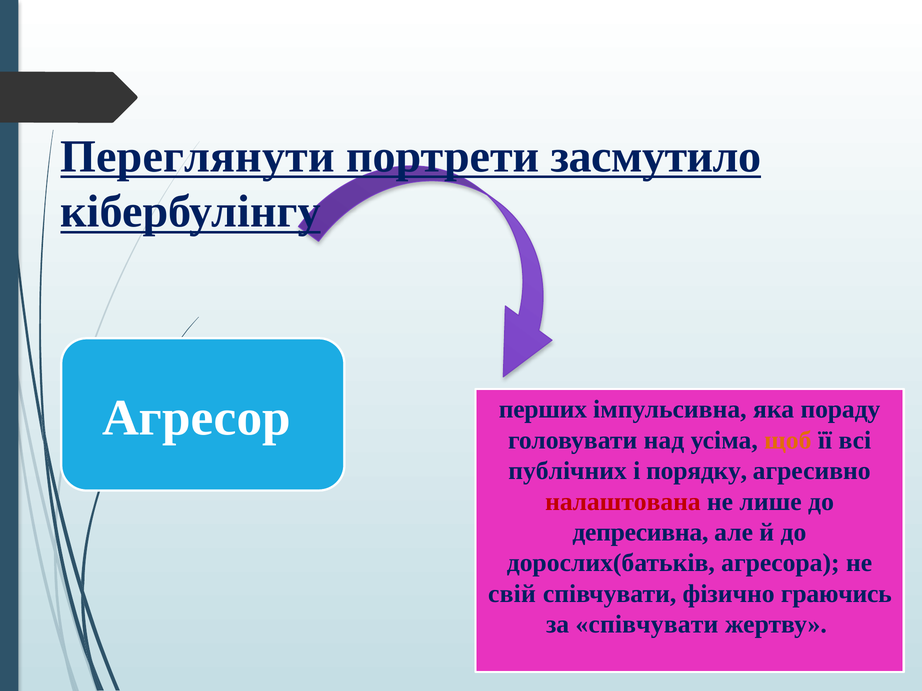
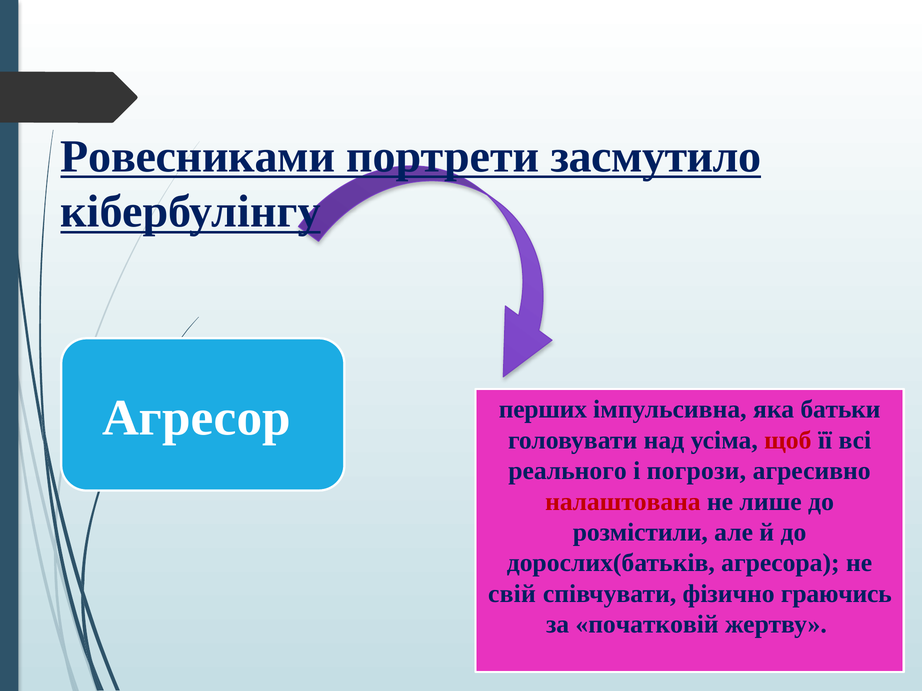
Переглянути: Переглянути -> Ровесниками (198, 157)
пораду: пораду -> батьки (840, 410)
щоб colour: orange -> red (788, 440)
публічних: публічних -> реального (568, 471)
порядку: порядку -> погрози (696, 471)
депресивна: депресивна -> розмістили (640, 533)
за співчувати: співчувати -> початковій (647, 625)
